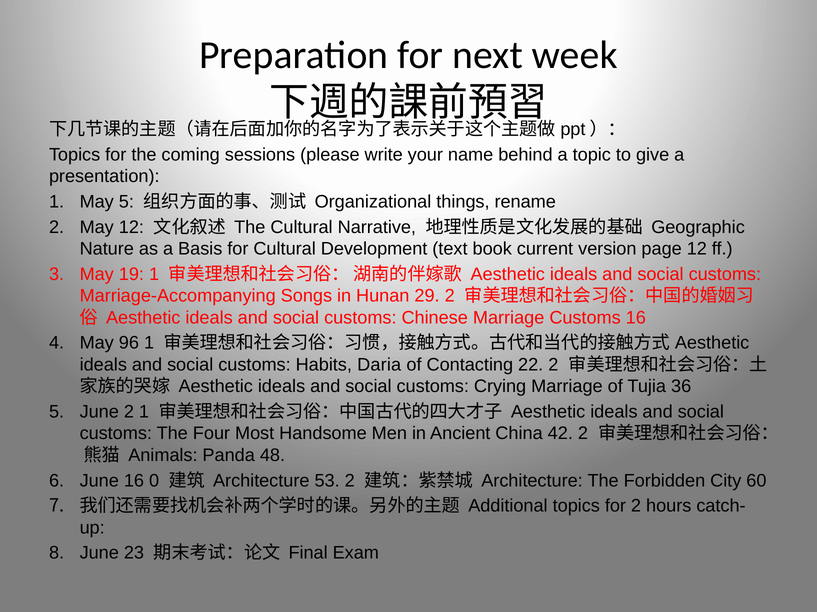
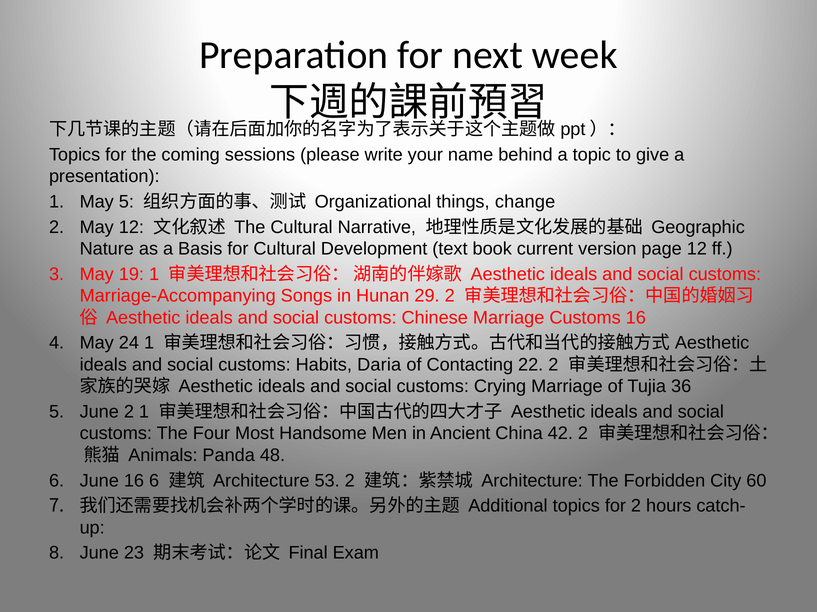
rename: rename -> change (525, 202)
96: 96 -> 24 (129, 343)
16 0: 0 -> 6 (154, 481)
